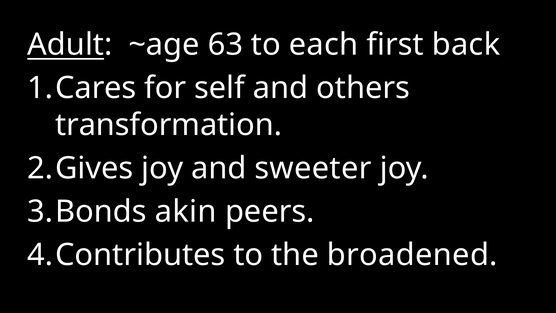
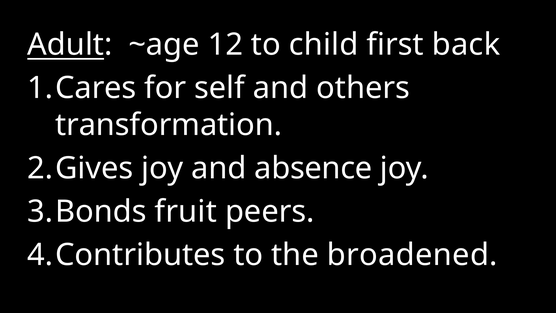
63: 63 -> 12 (225, 45)
each: each -> child (324, 45)
sweeter: sweeter -> absence (313, 168)
akin: akin -> fruit (186, 211)
